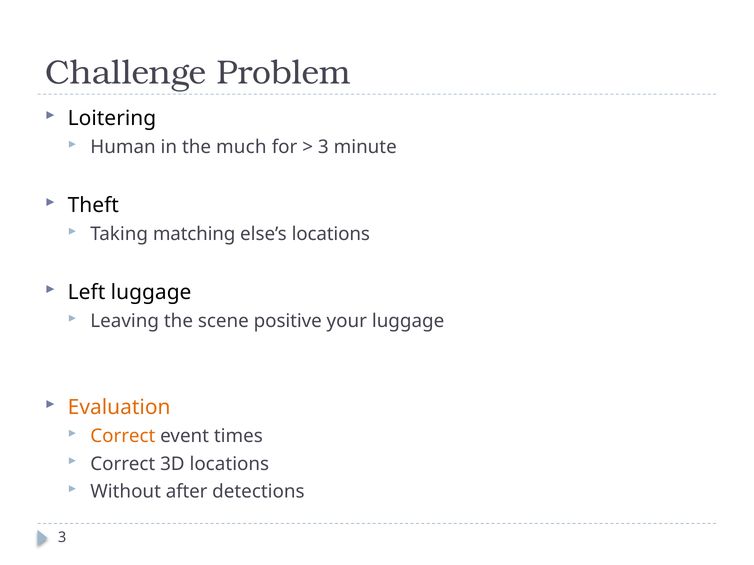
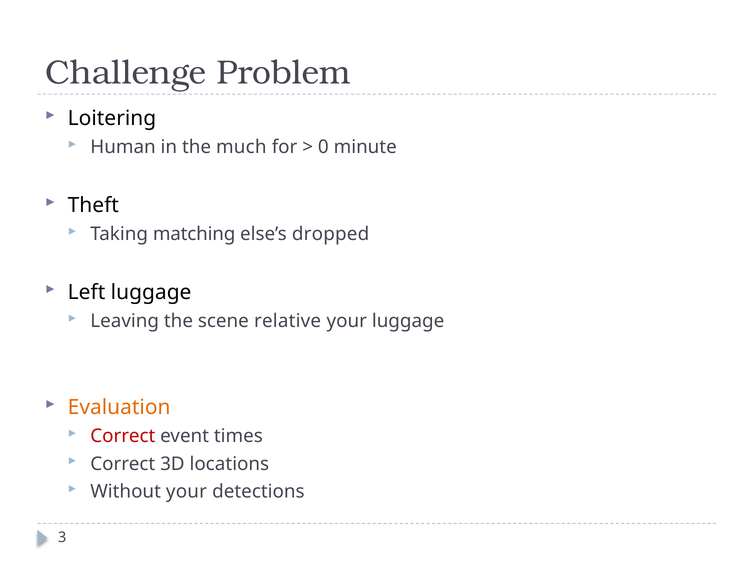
3: 3 -> 0 (323, 147)
else’s locations: locations -> dropped (331, 234)
positive: positive -> relative (288, 322)
Correct colour: orange -> red (123, 436)
Without after: after -> your (186, 492)
